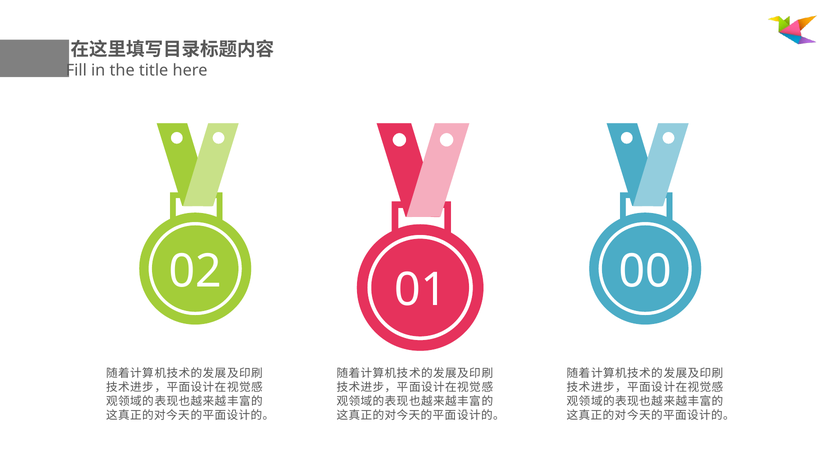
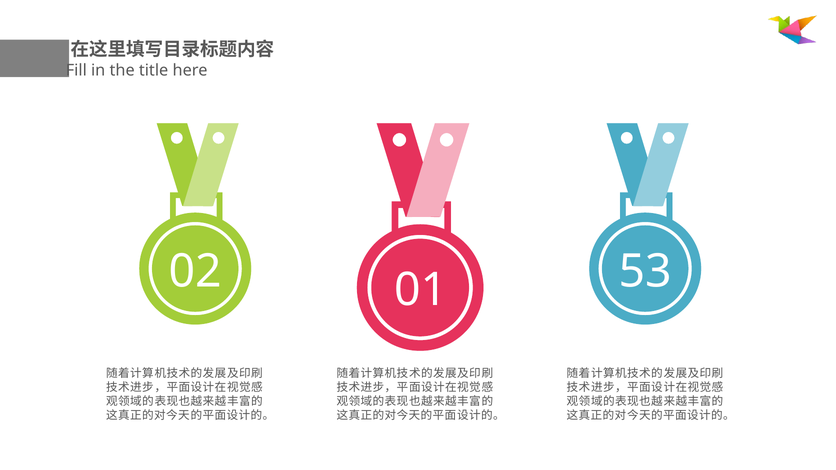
00: 00 -> 53 (645, 271)
